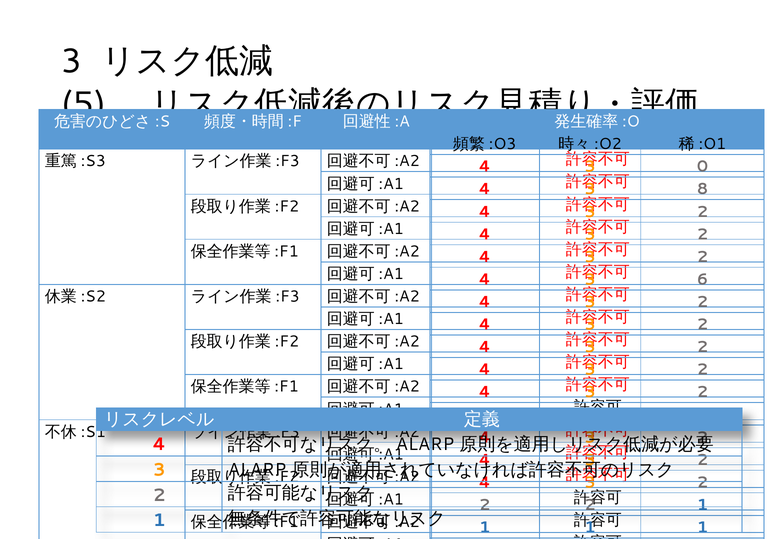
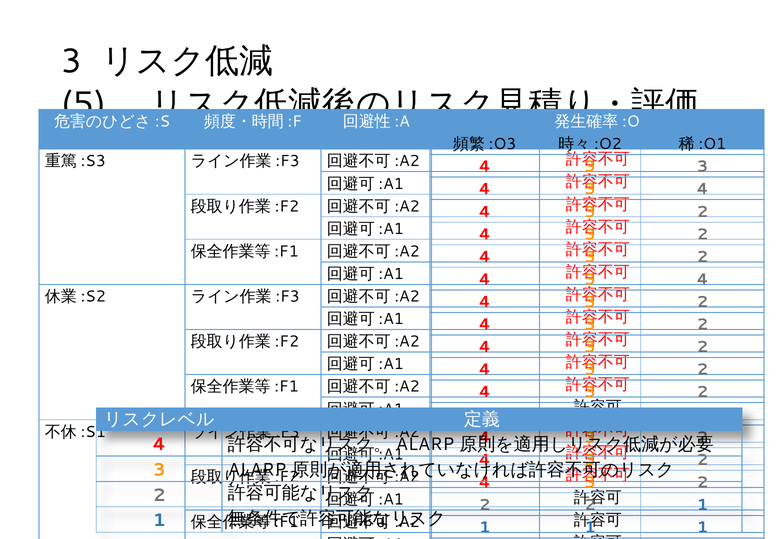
0: 0 -> 3 (702, 167)
8: 8 -> 4 (703, 189)
6: 6 -> 4 (703, 280)
